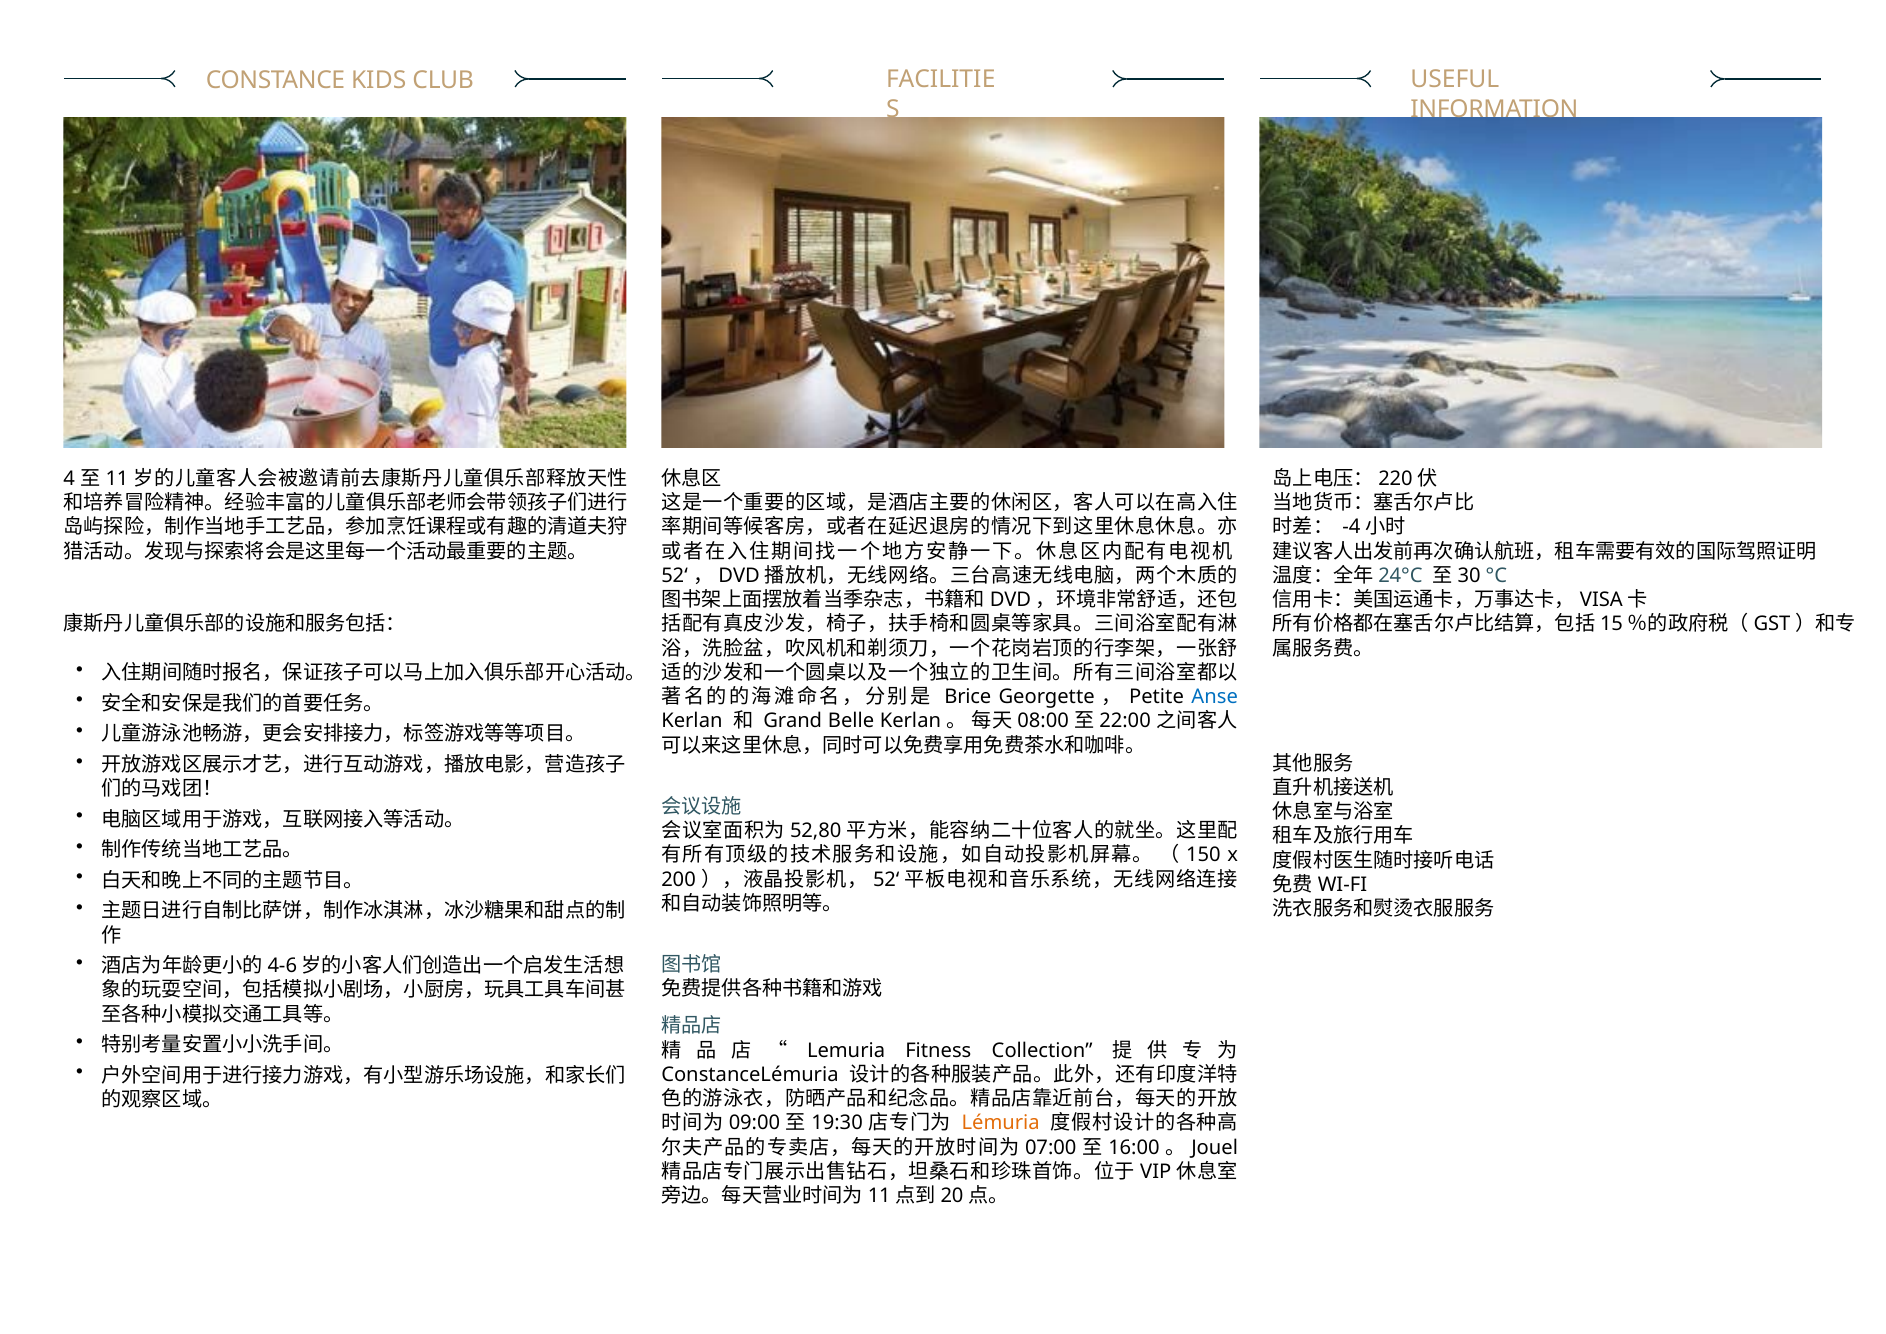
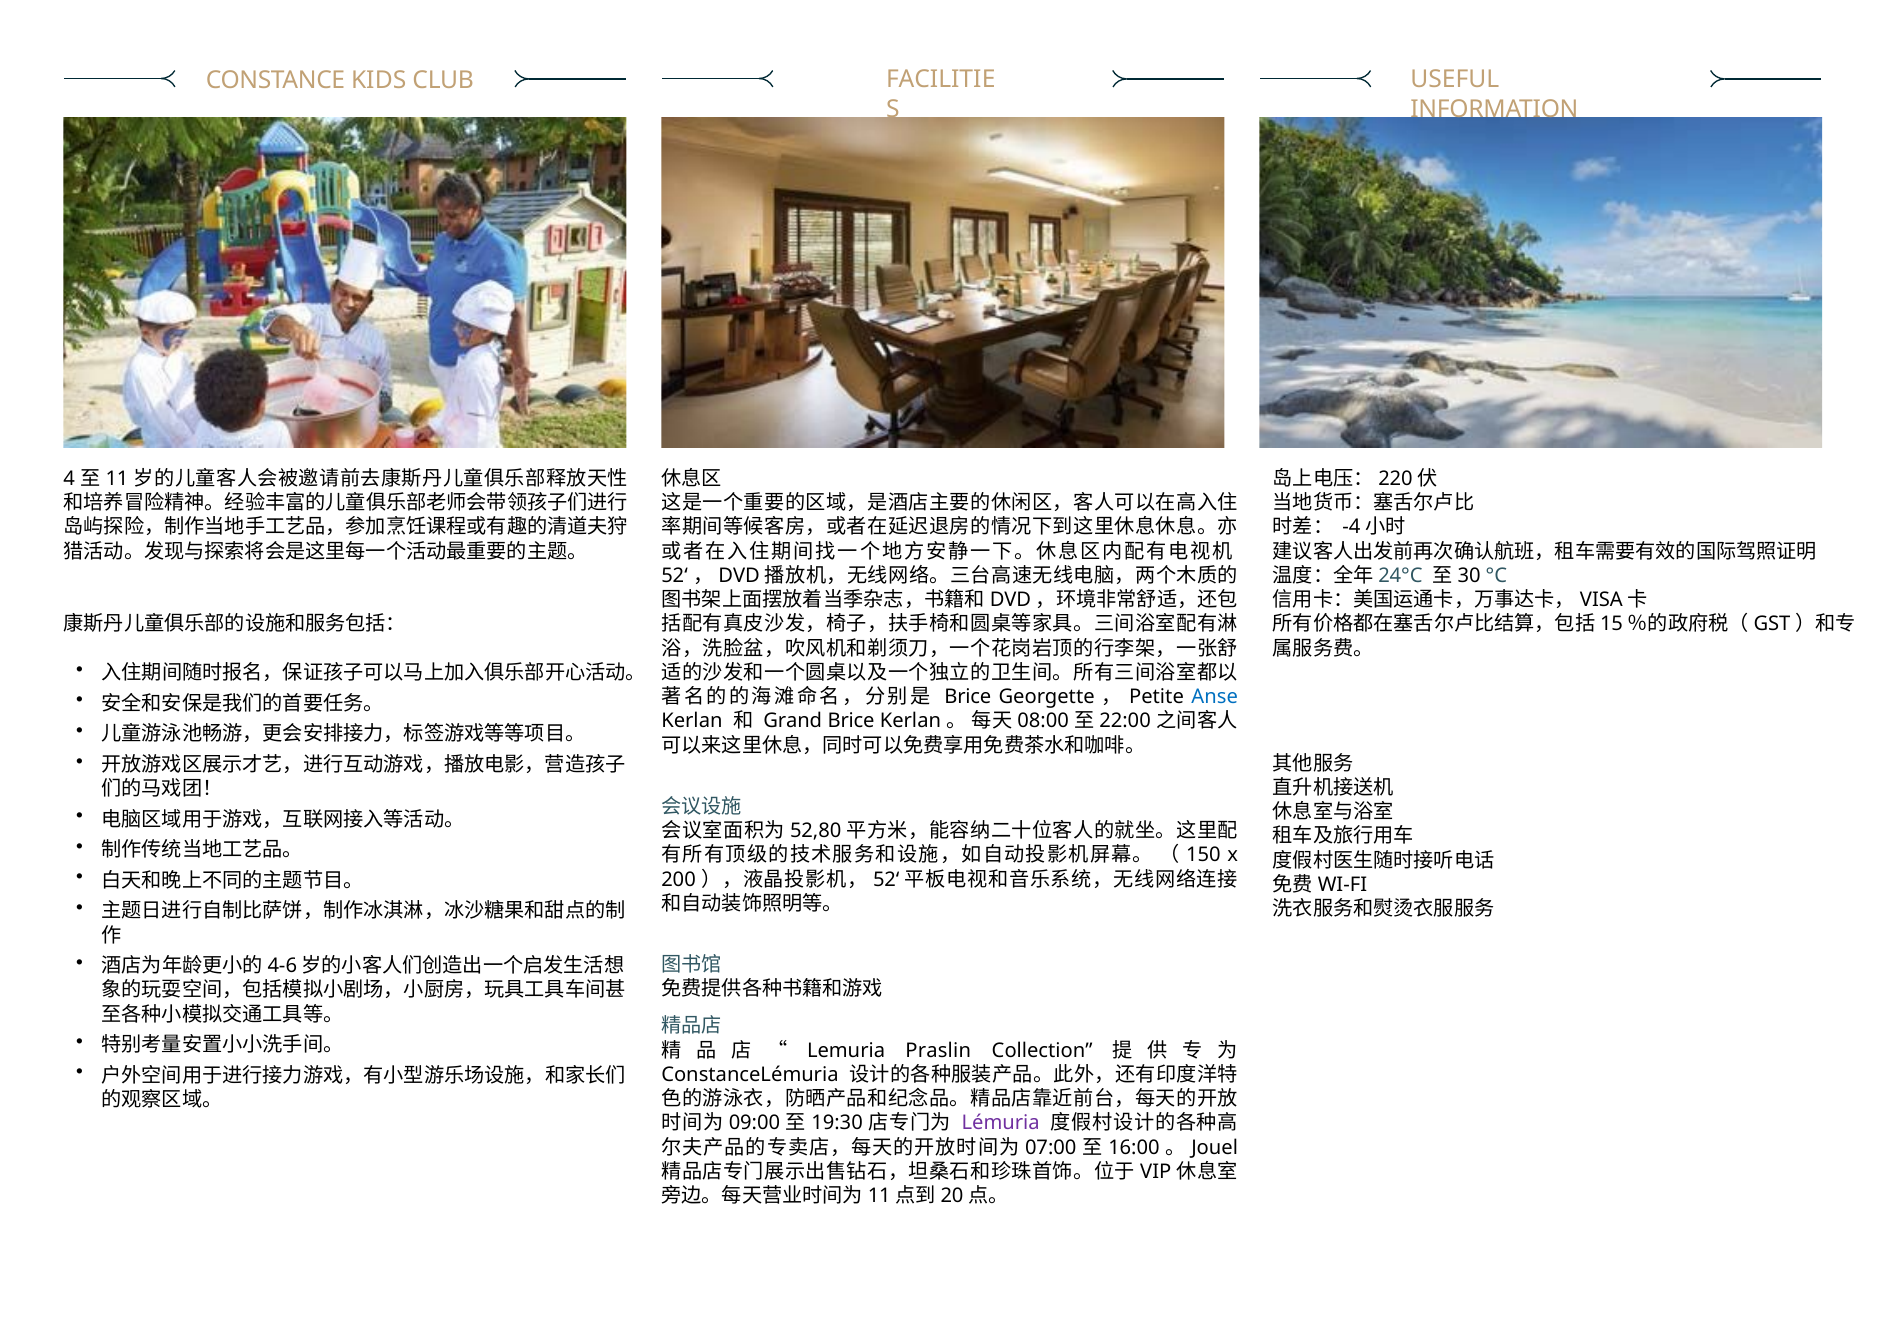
Grand Belle: Belle -> Brice (851, 721)
Fitness: Fitness -> Praslin (938, 1050)
Lémuria colour: orange -> purple (1001, 1123)
